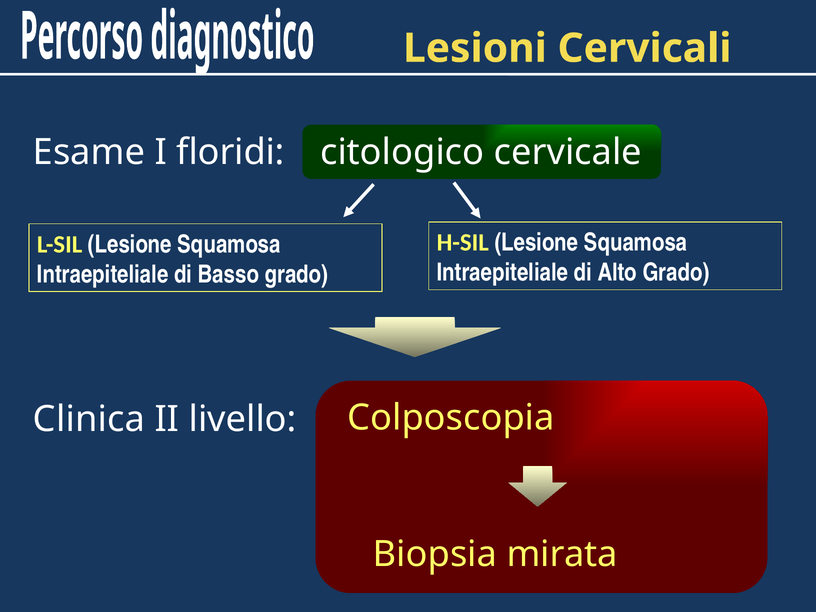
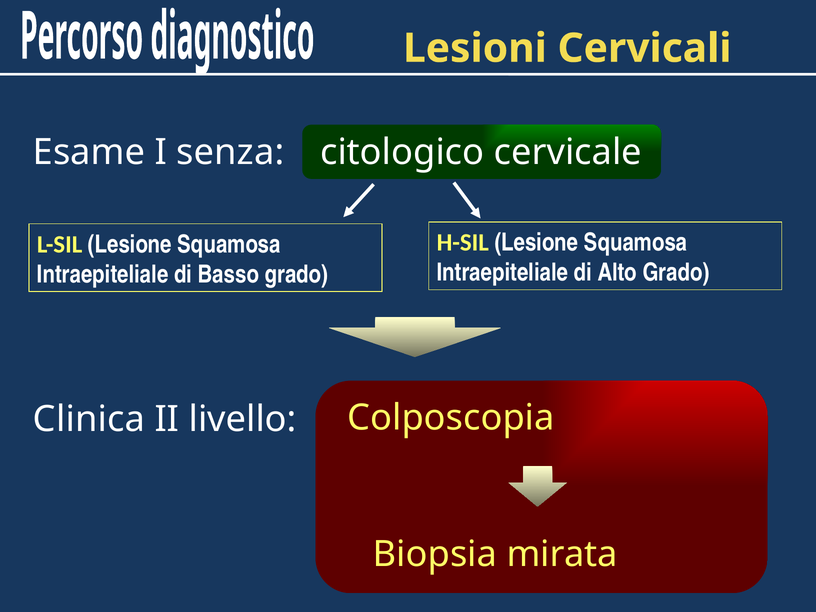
floridi: floridi -> senza (230, 152)
